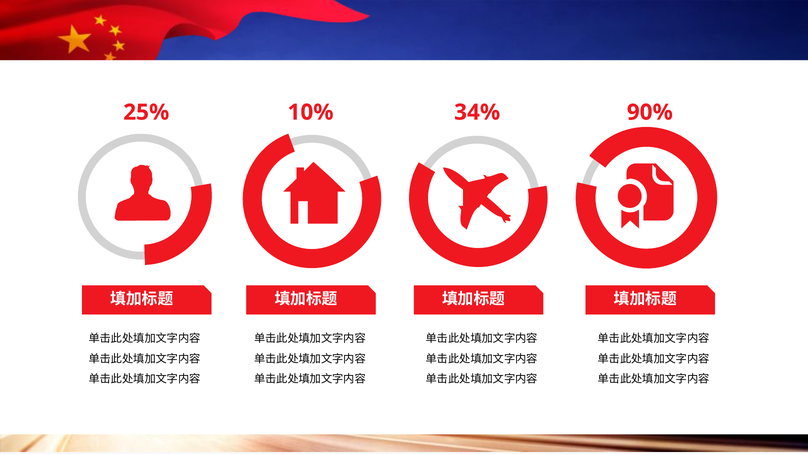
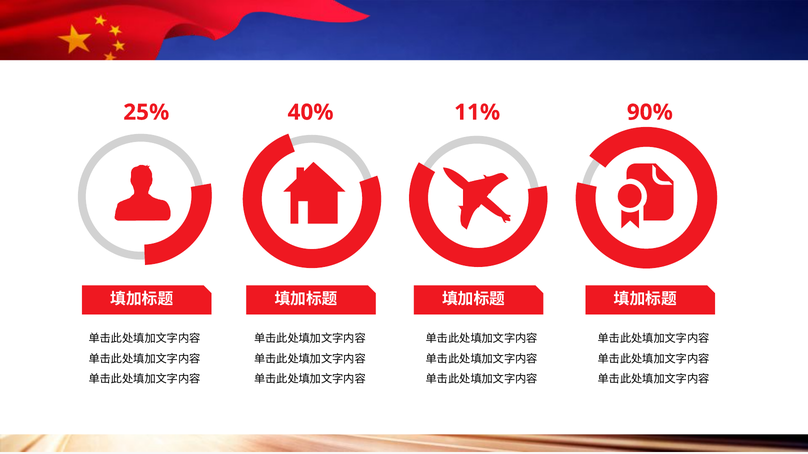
10%: 10% -> 40% (311, 112)
34%: 34% -> 11% (477, 112)
